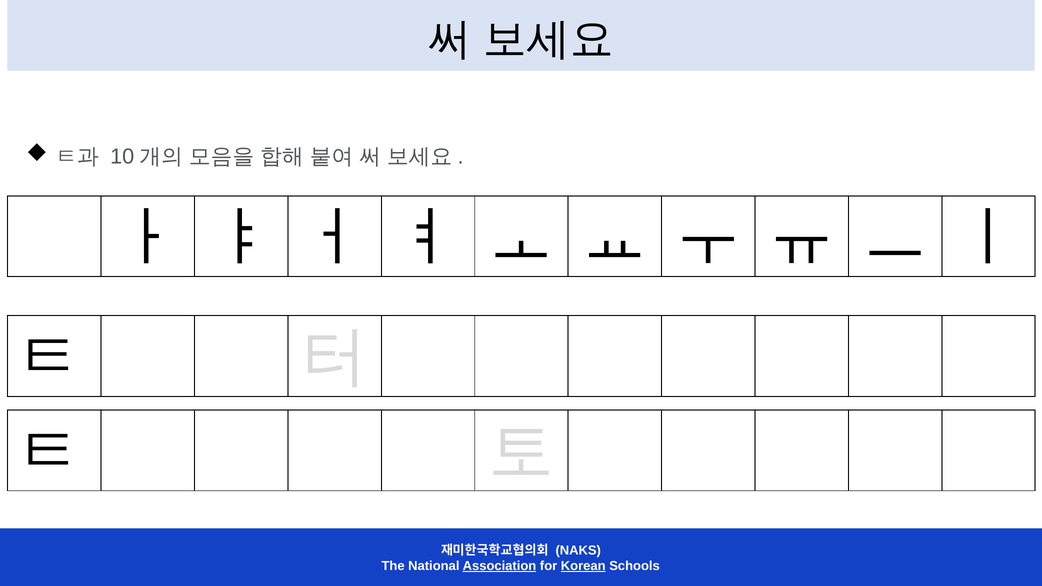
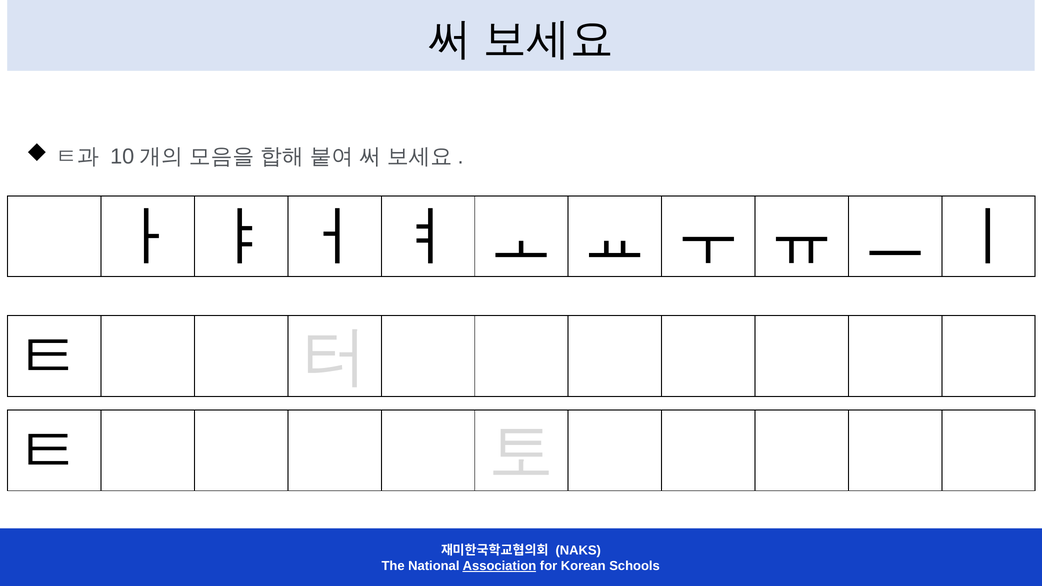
Korean underline: present -> none (583, 566)
